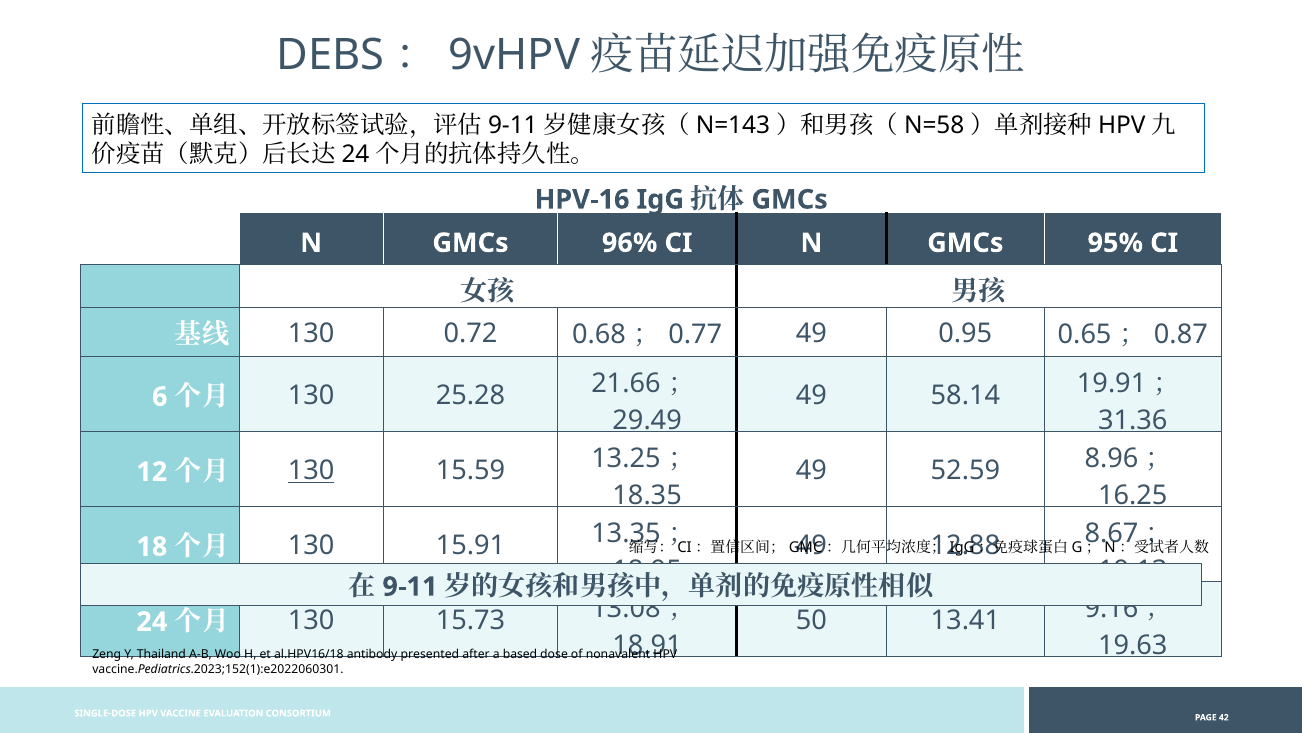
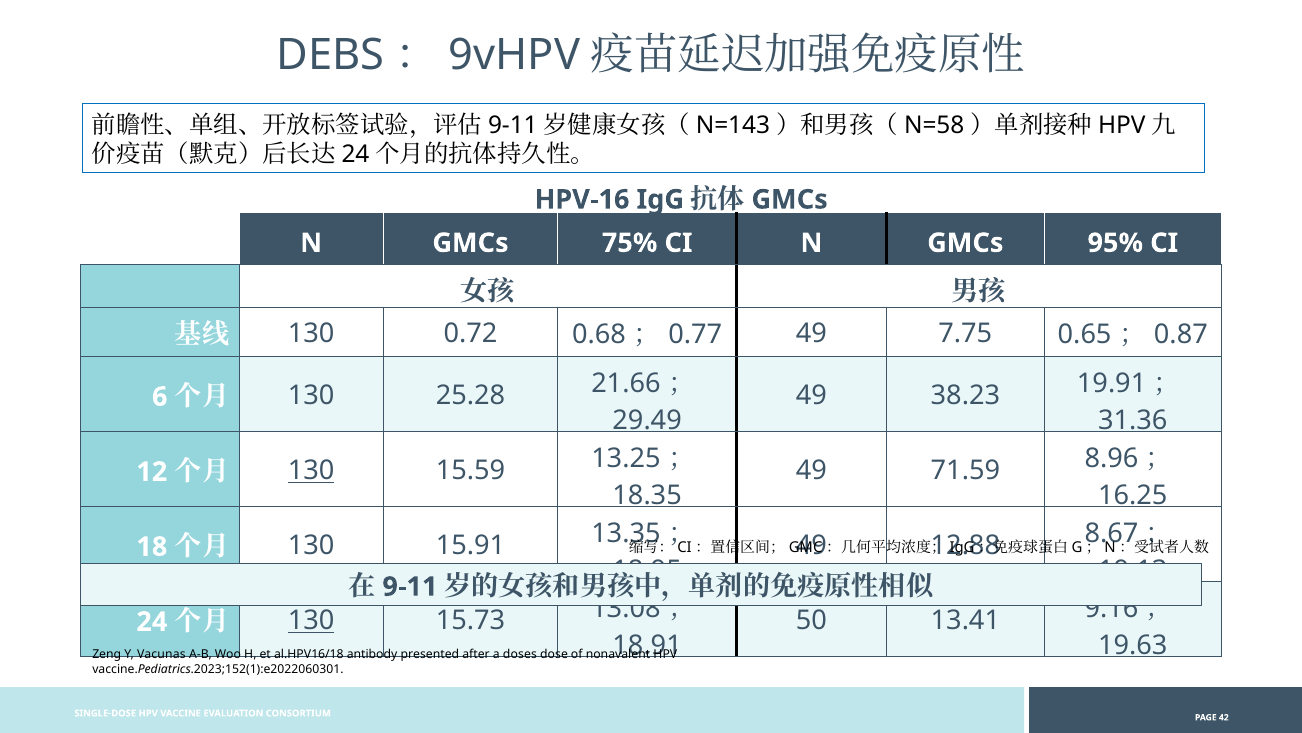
96%: 96% -> 75% (630, 243)
0.95: 0.95 -> 7.75 (965, 333)
58.14: 58.14 -> 38.23 (965, 395)
52.59: 52.59 -> 71.59 (965, 470)
130 underline: none -> present (311, 620)
Thailand: Thailand -> Vacunas (161, 654)
based: based -> doses (520, 654)
